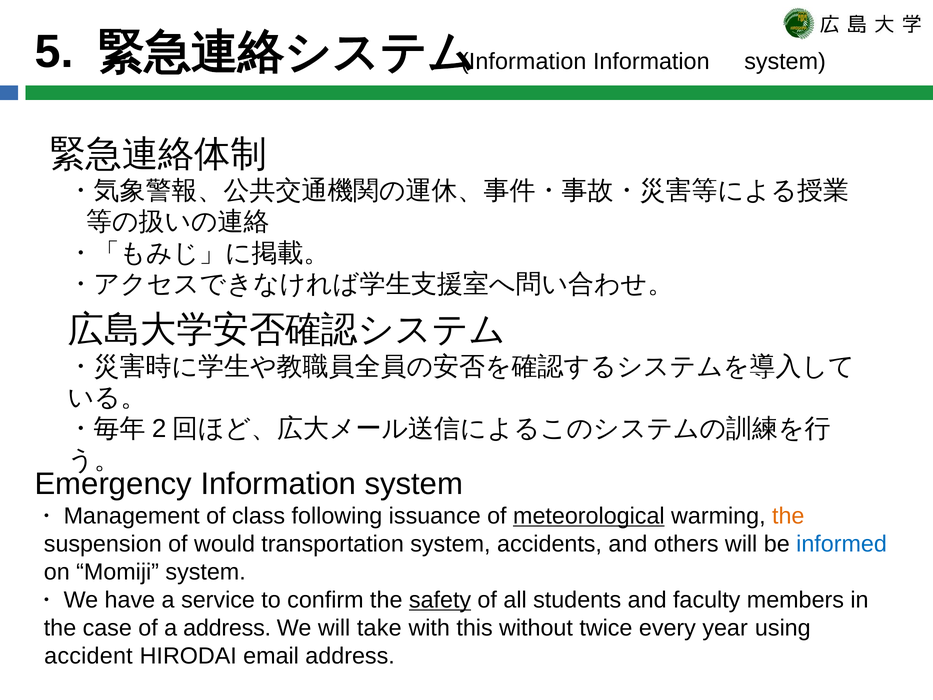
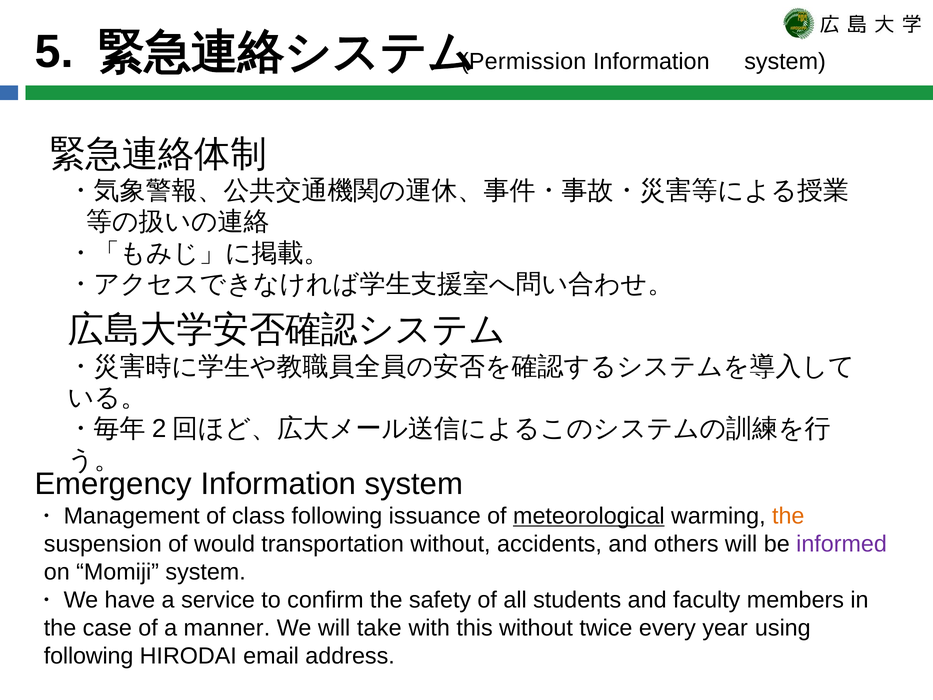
Information: Information -> Permission (524, 62)
transportation system: system -> without (450, 544)
informed colour: blue -> purple (842, 544)
safety underline: present -> none (440, 600)
a address: address -> manner (227, 628)
accident: accident -> following (89, 656)
